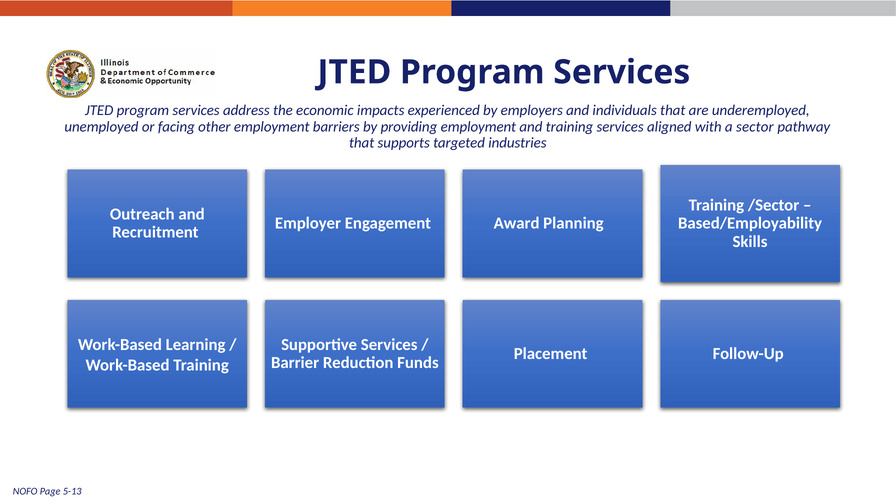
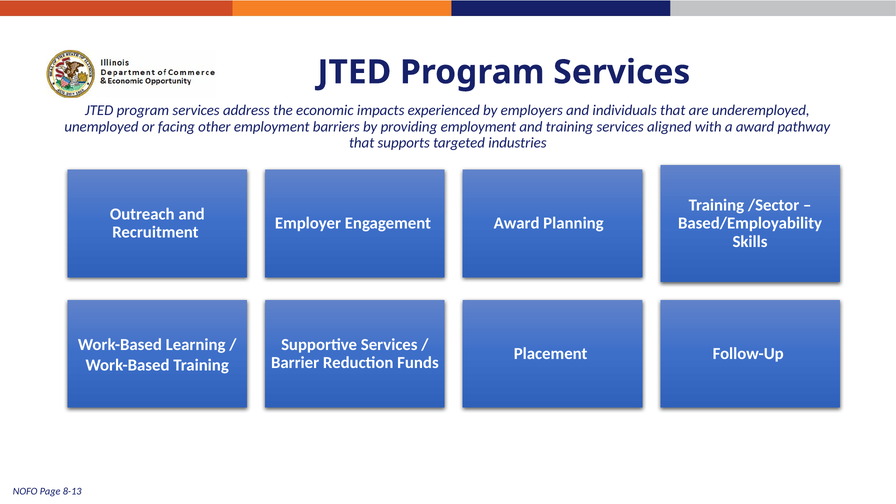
a sector: sector -> award (755, 127)
5-13: 5-13 -> 8-13 (72, 492)
